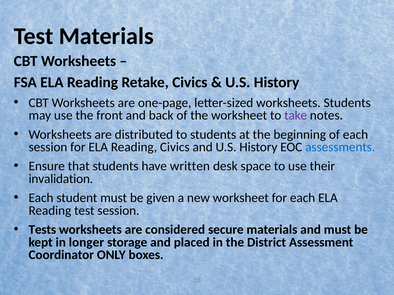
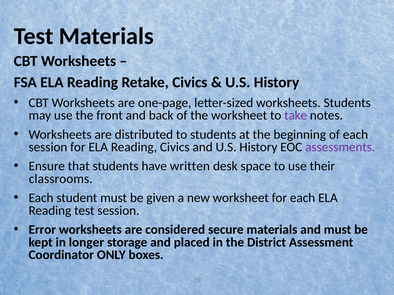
assessments colour: blue -> purple (340, 147)
invalidation: invalidation -> classrooms (61, 179)
Tests: Tests -> Error (42, 230)
